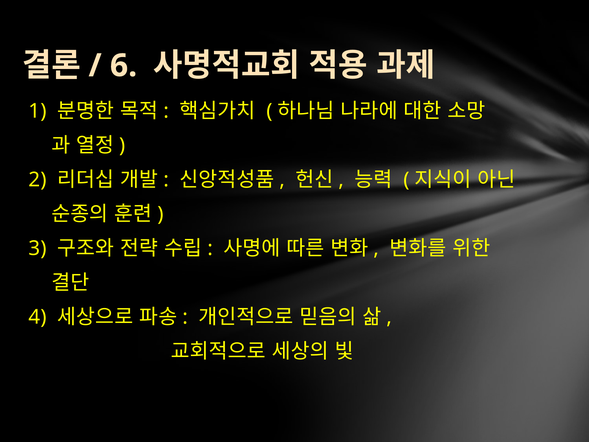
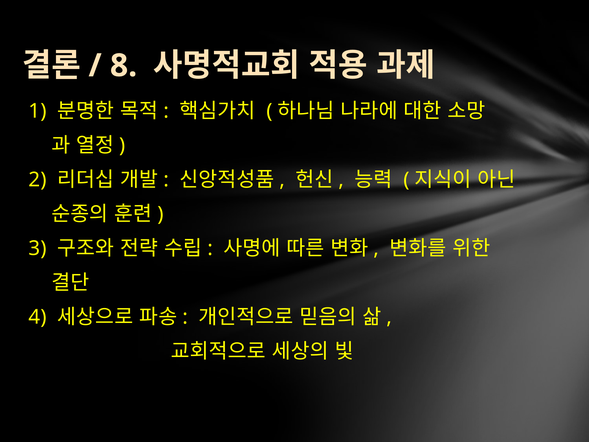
6: 6 -> 8 (124, 66)
